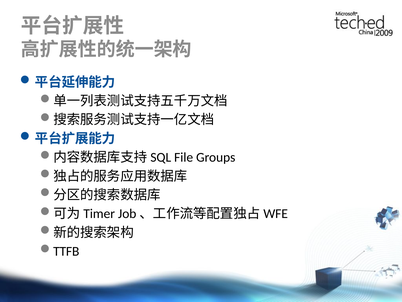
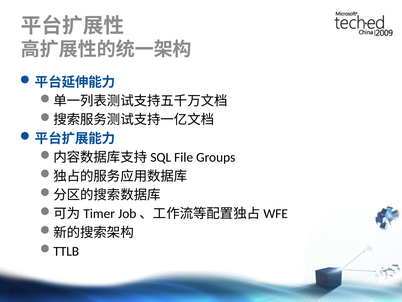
TTFB: TTFB -> TTLB (66, 251)
